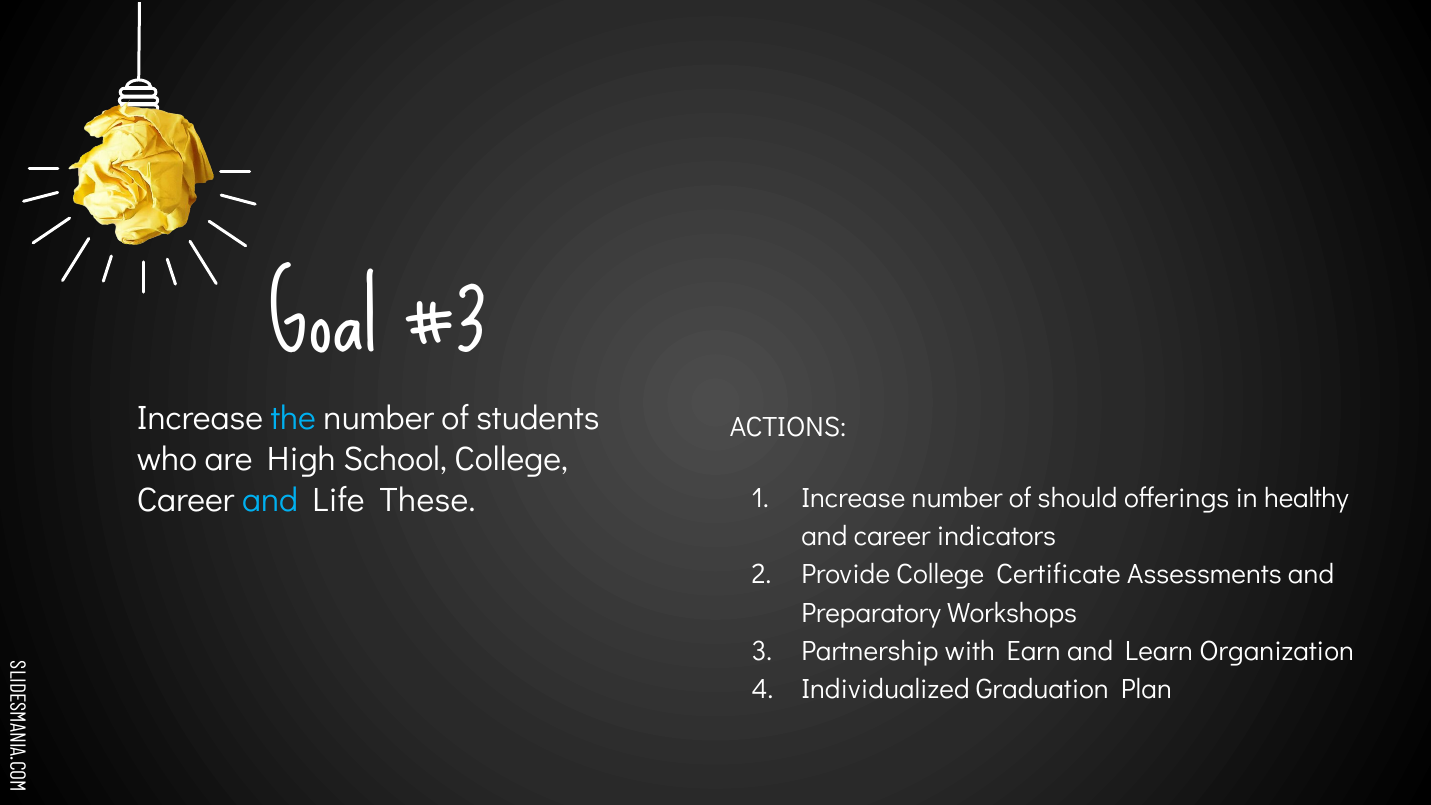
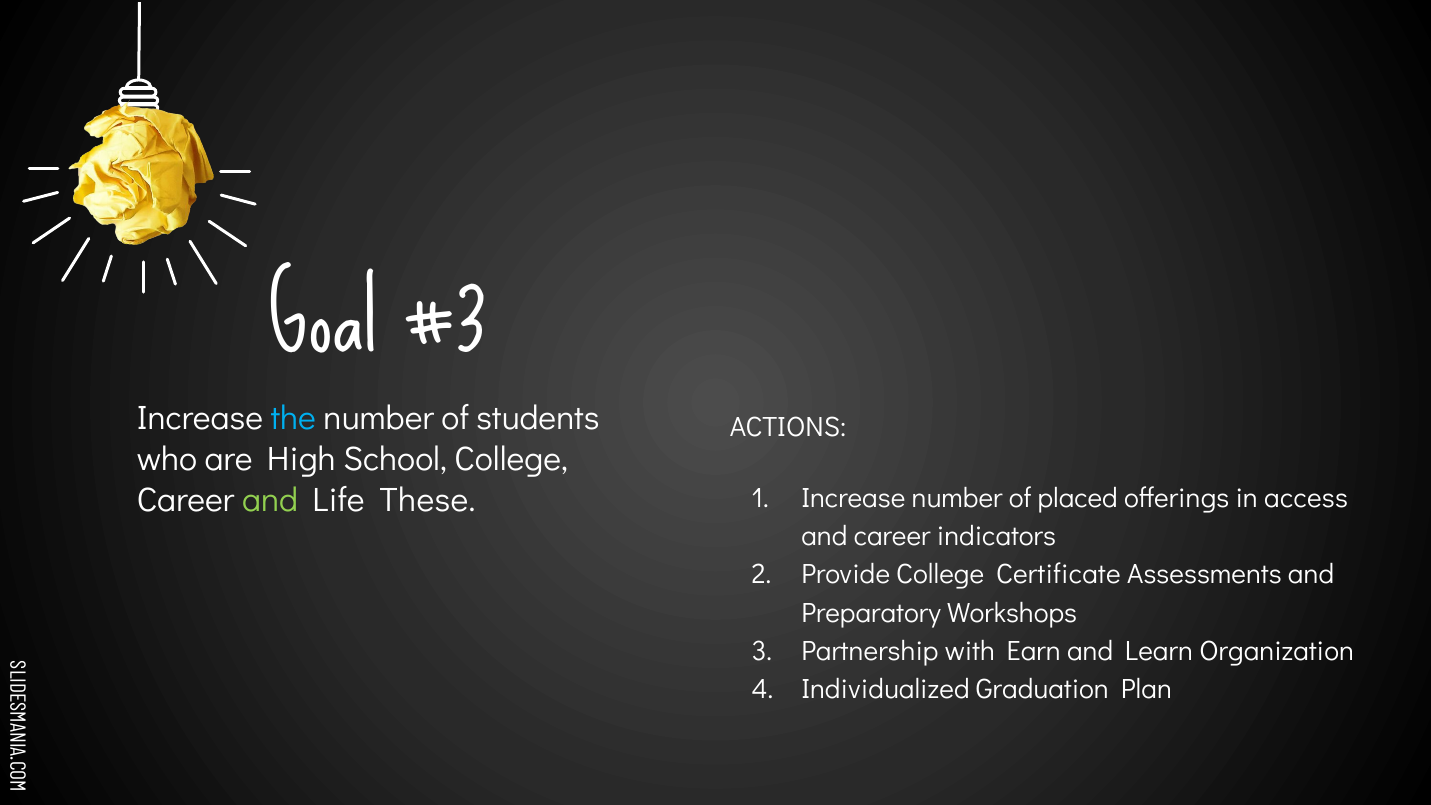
and colour: light blue -> light green (270, 500)
should: should -> placed (1078, 498)
healthy: healthy -> access (1306, 498)
